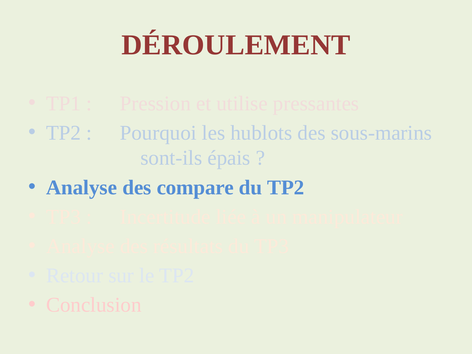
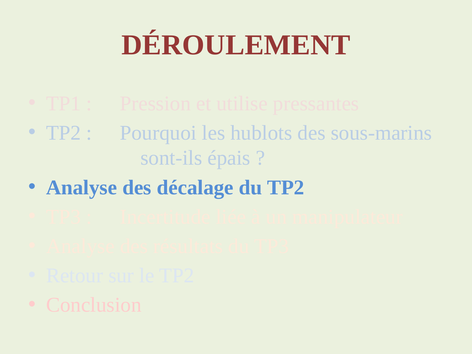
compare: compare -> décalage (195, 187)
